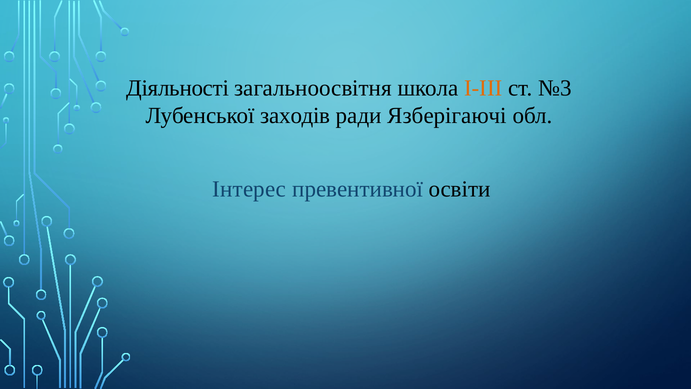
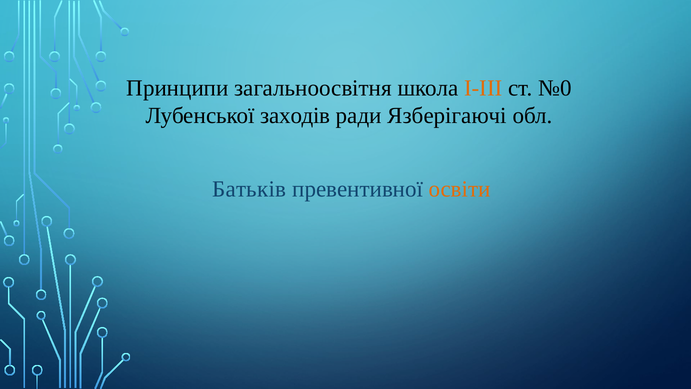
Діяльності: Діяльності -> Принципи (177, 88)
№3: №3 -> №0 (555, 88)
Інтерес: Інтерес -> Батьків (249, 189)
освіти colour: black -> orange (460, 189)
